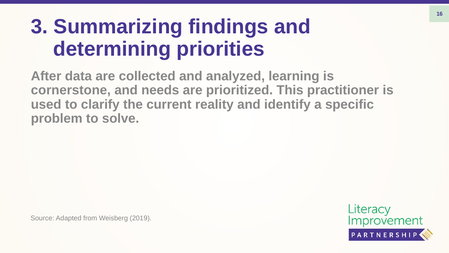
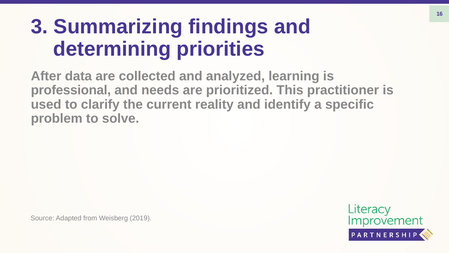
cornerstone: cornerstone -> professional (71, 90)
